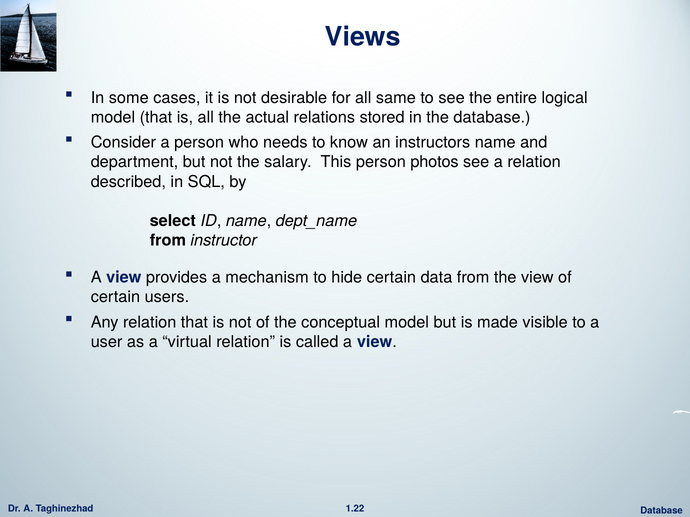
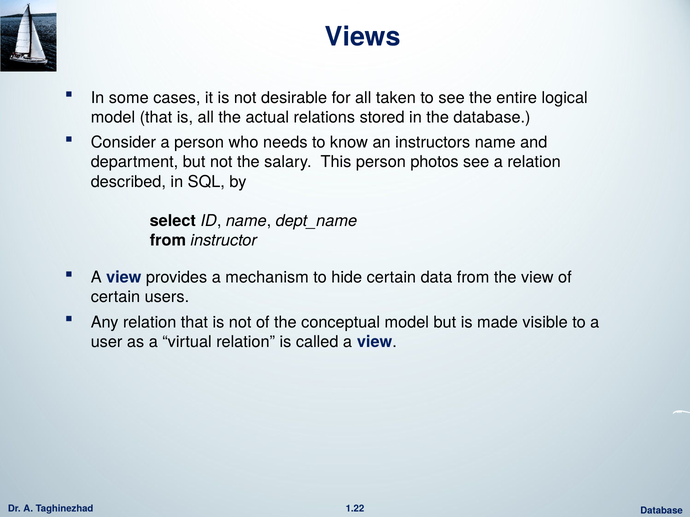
same: same -> taken (396, 98)
